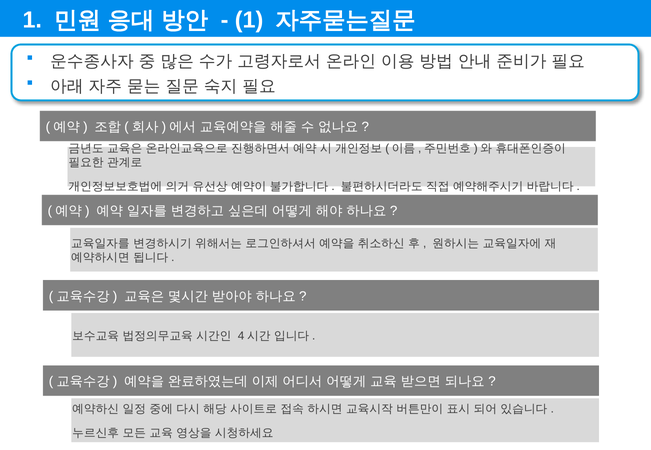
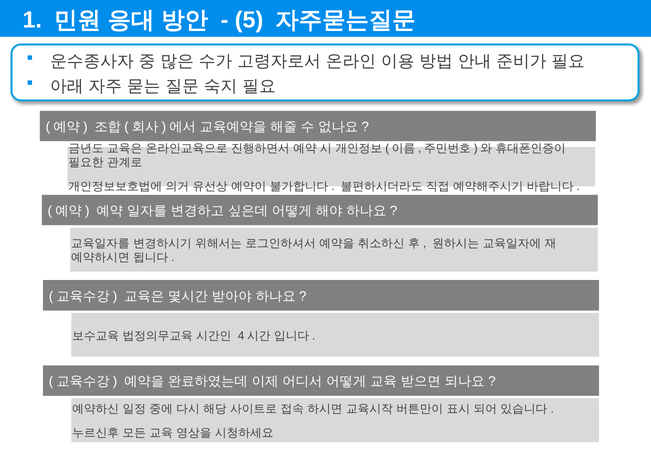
1: 1 -> 5 (249, 20)
